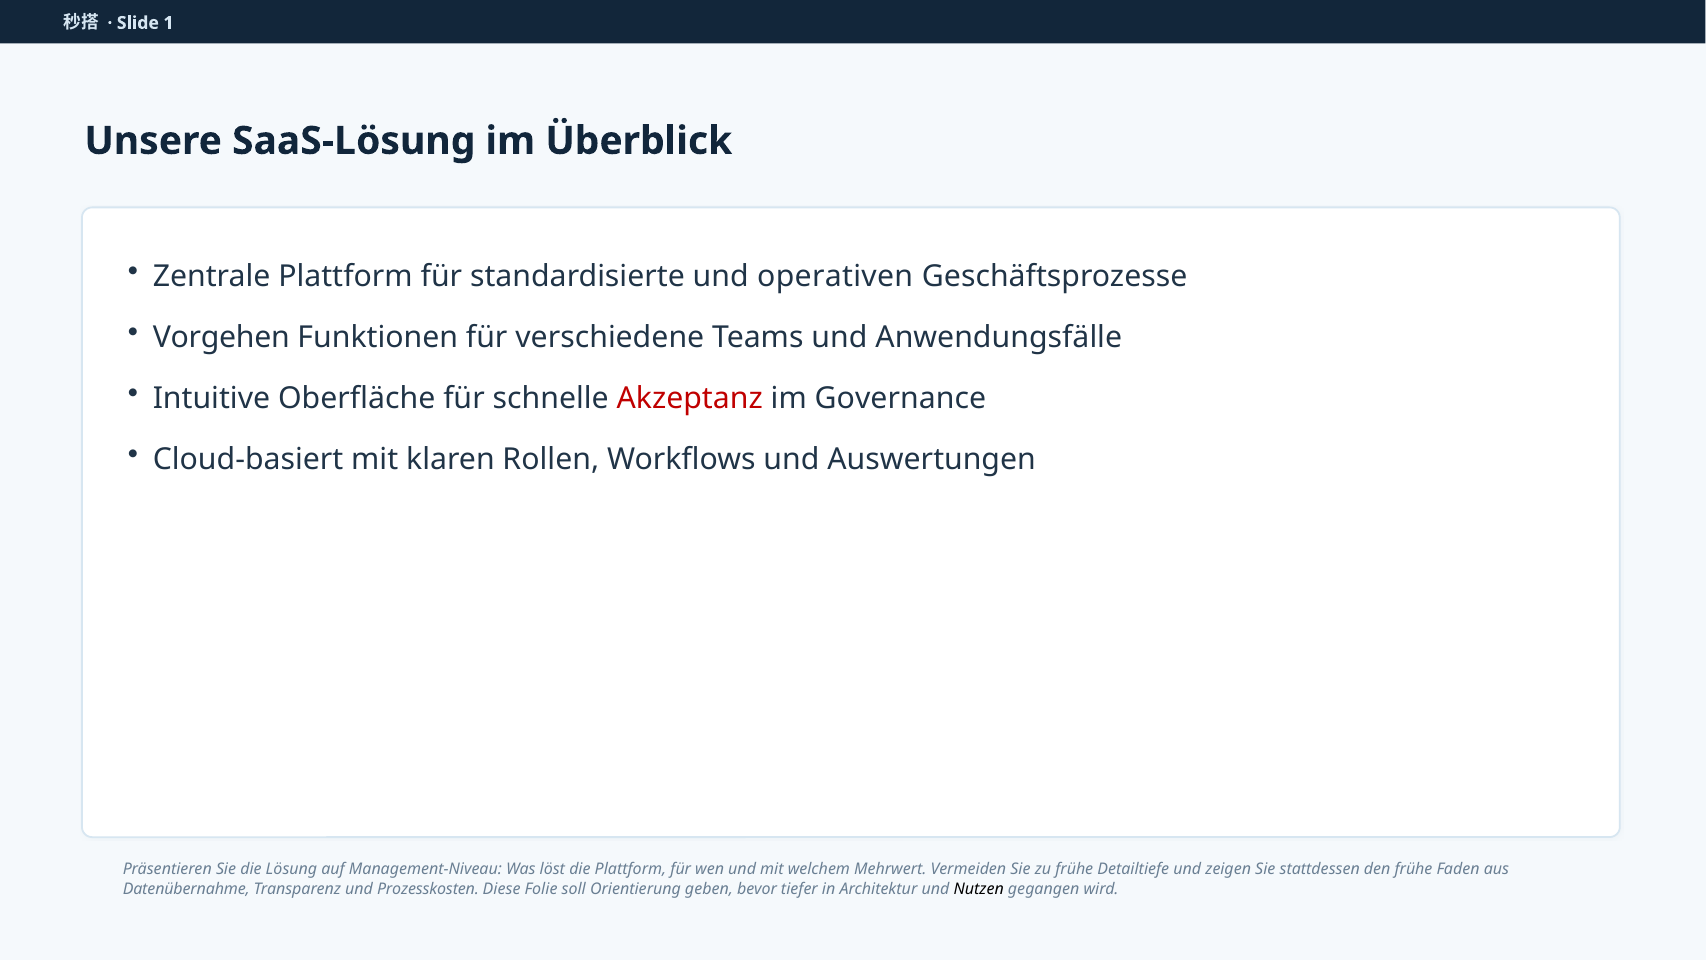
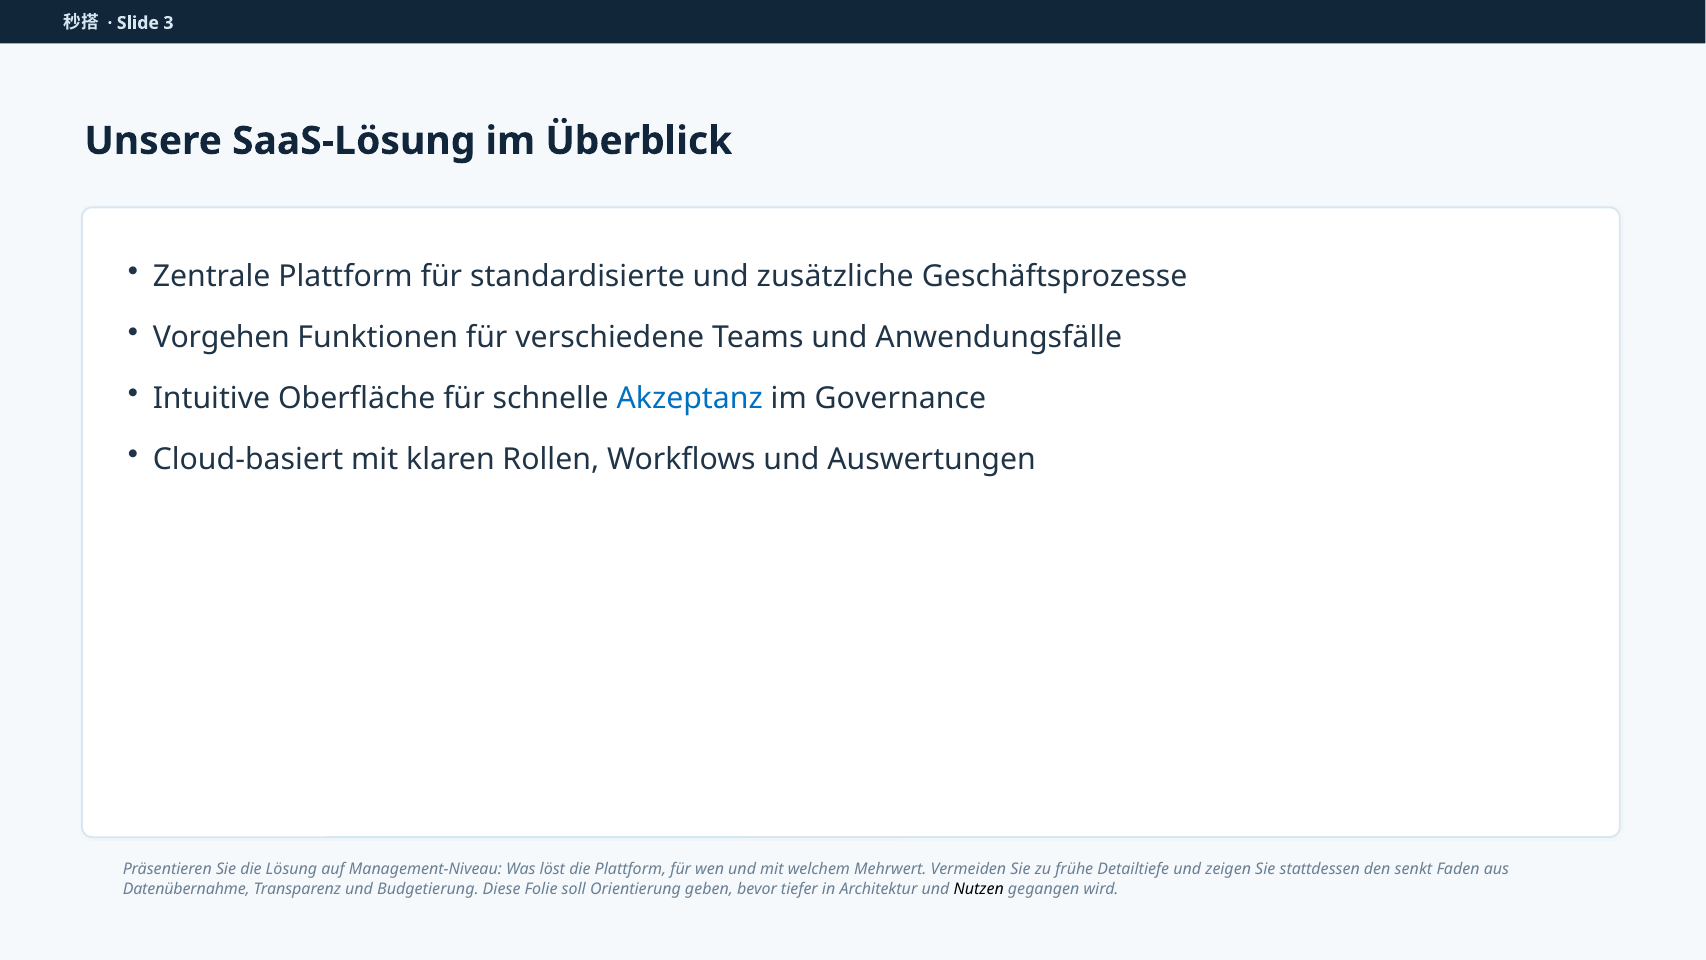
1: 1 -> 3 (168, 23)
operativen: operativen -> zusätzliche (835, 276)
Akzeptanz colour: red -> blue (690, 398)
den frühe: frühe -> senkt (1413, 869)
Prozesskosten: Prozesskosten -> Budgetierung (428, 888)
